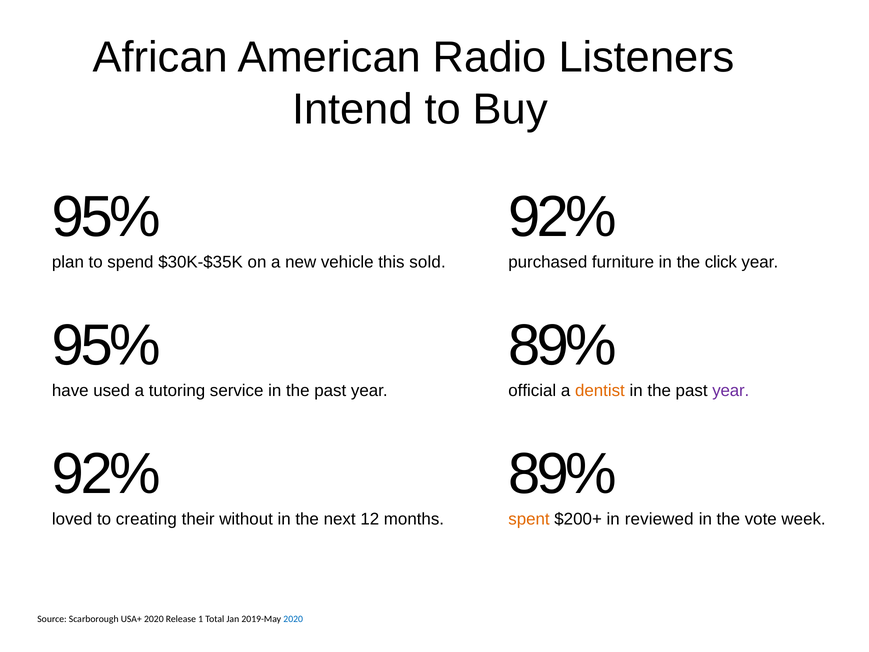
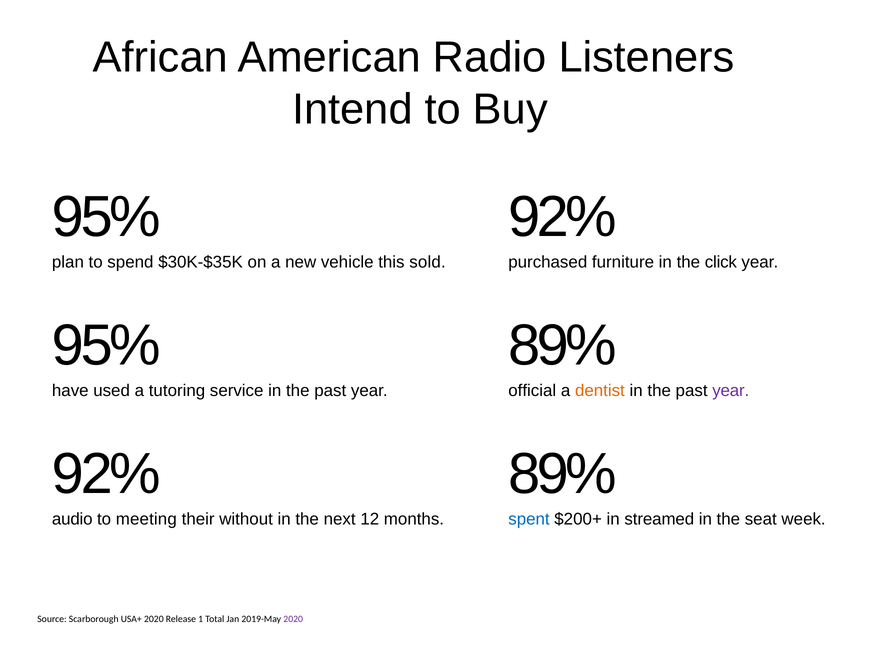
loved: loved -> audio (72, 519)
creating: creating -> meeting (146, 519)
spent colour: orange -> blue (529, 519)
reviewed: reviewed -> streamed (659, 519)
vote: vote -> seat (761, 519)
2020 colour: blue -> purple (293, 619)
